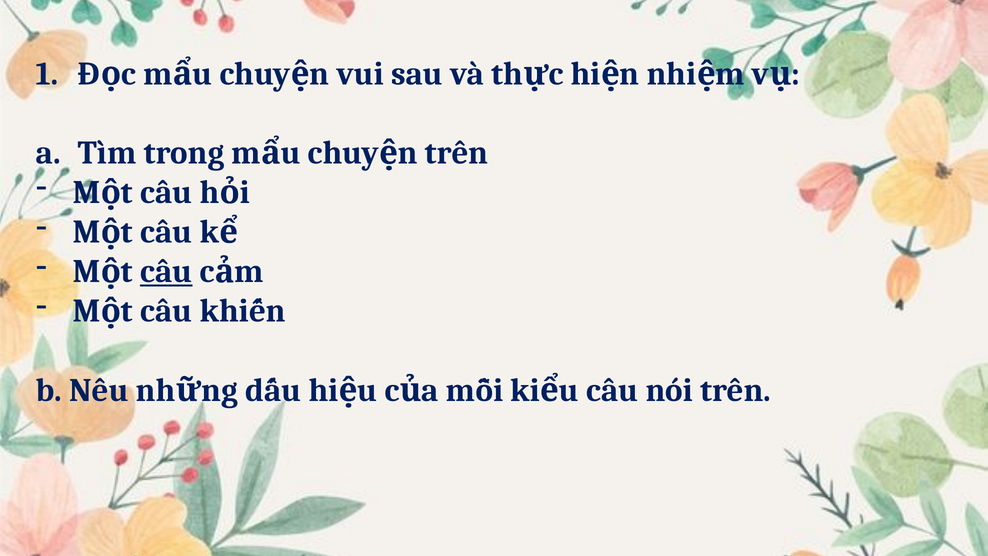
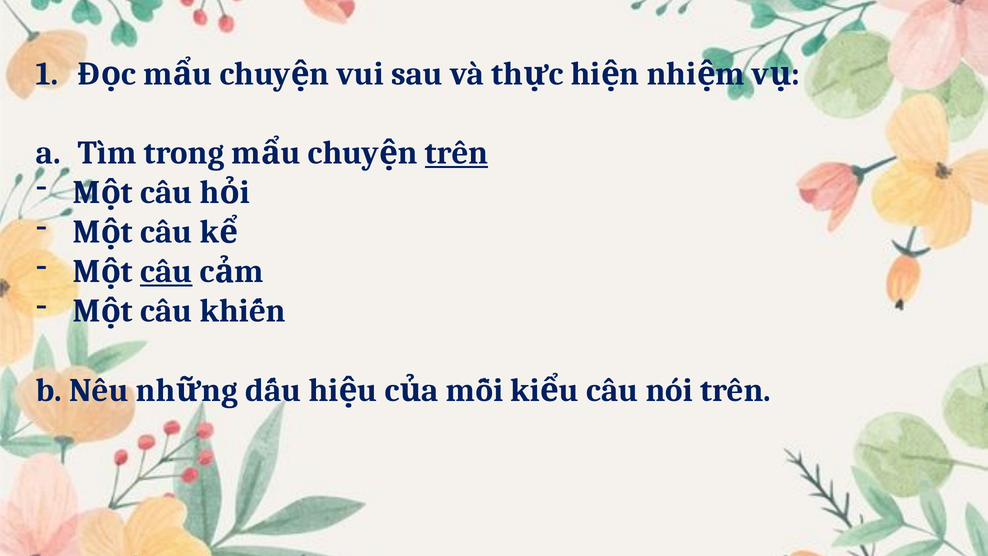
trên underline: none -> present (457, 153)
